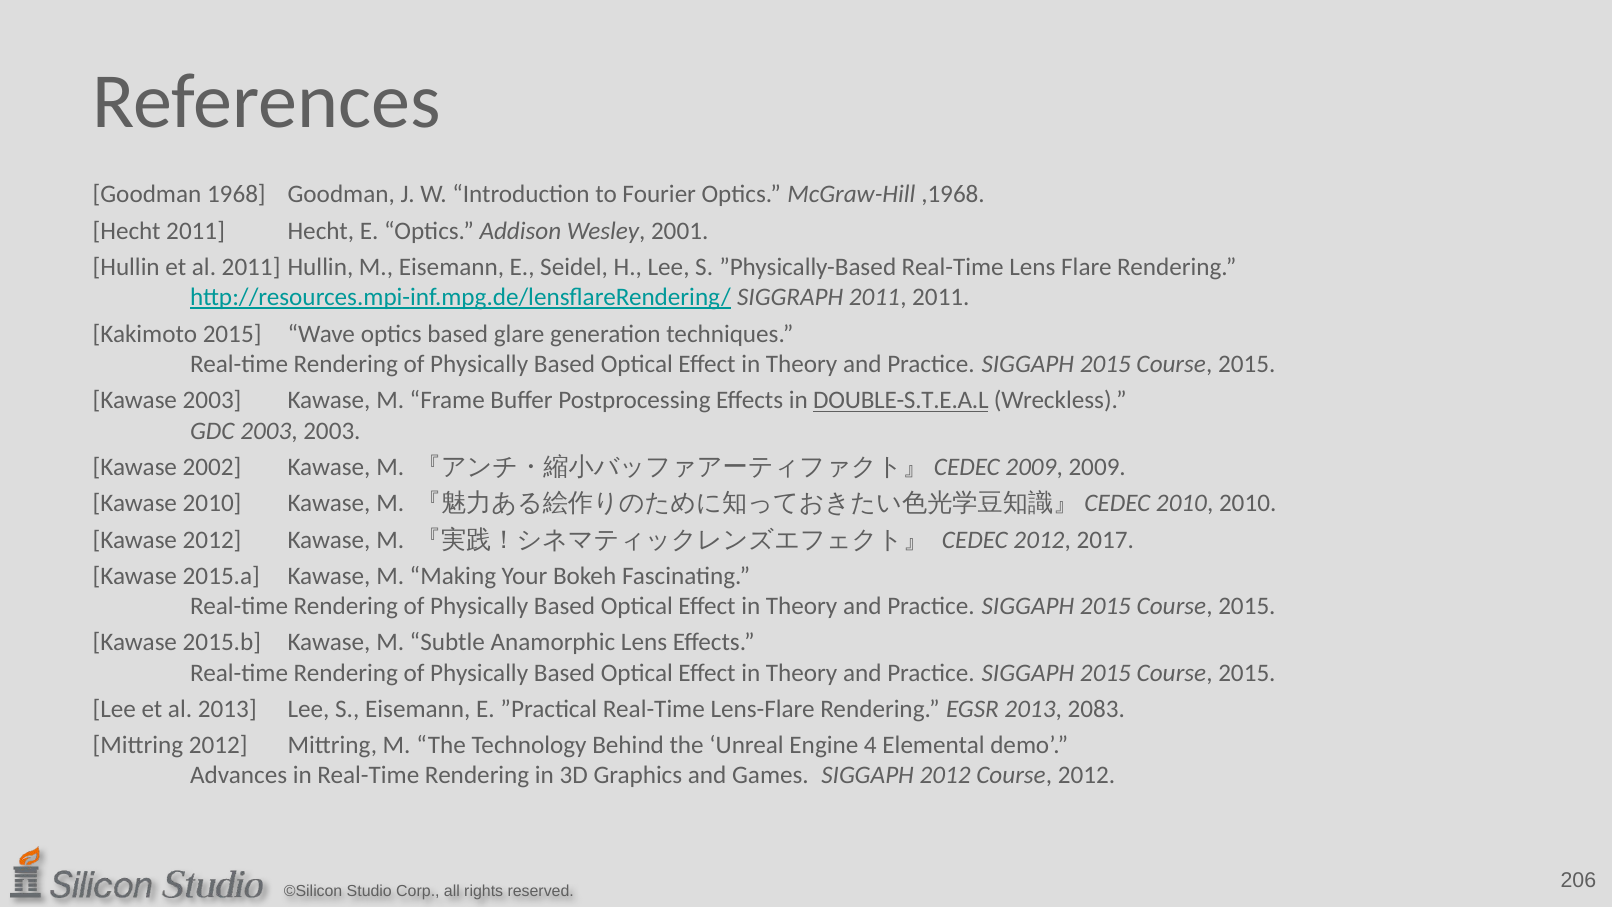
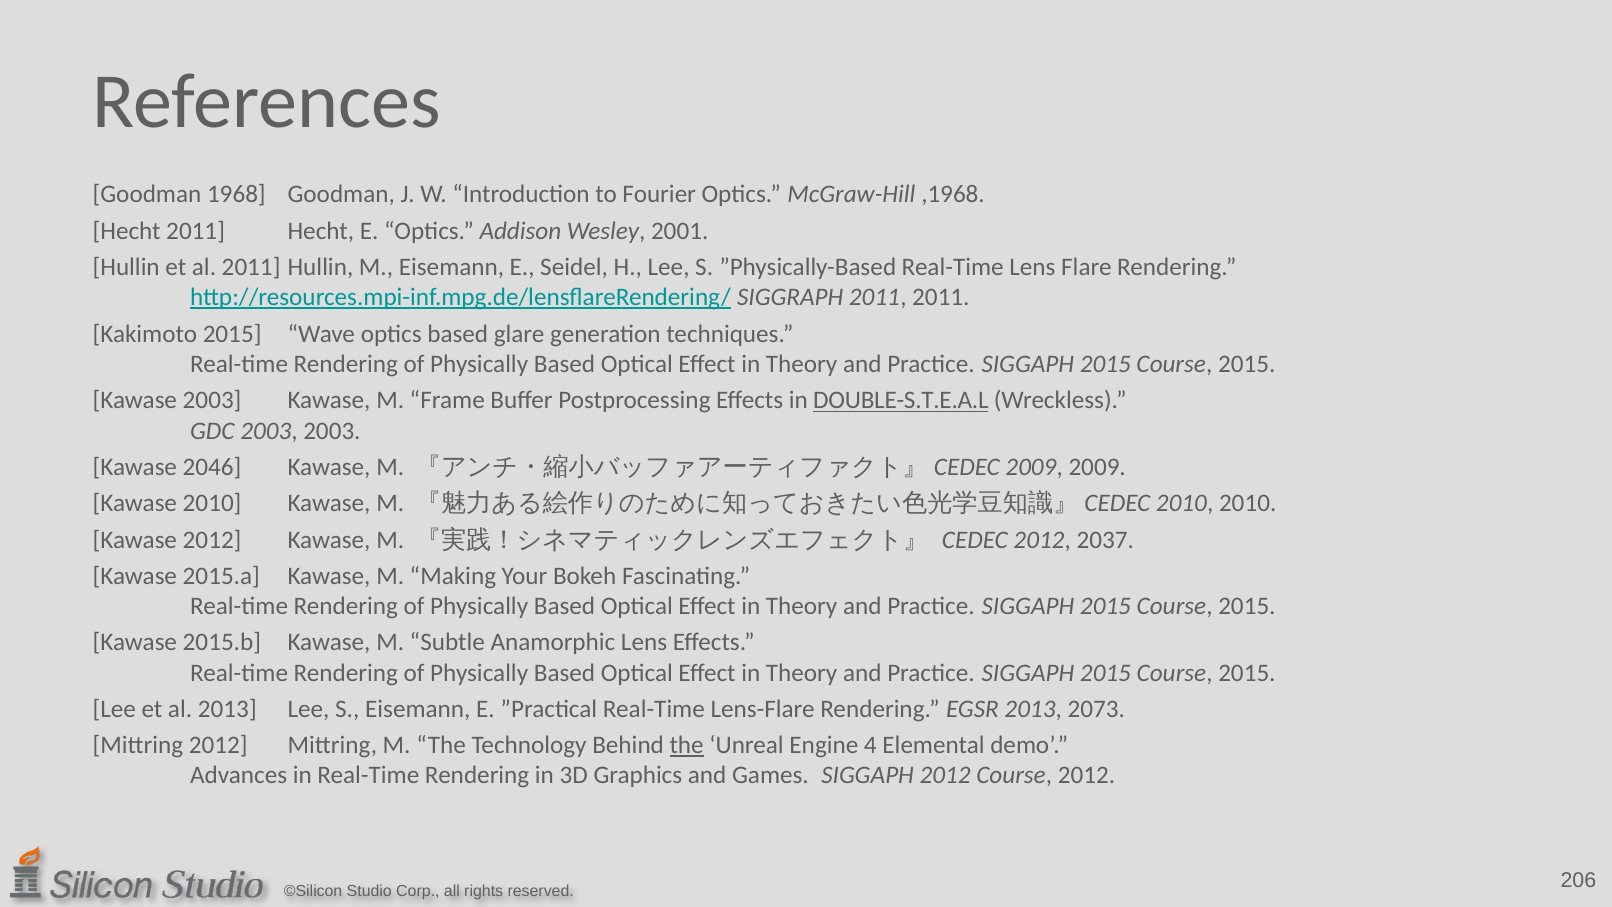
2002: 2002 -> 2046 (212, 467)
2017: 2017 -> 2037 (1105, 540)
2083: 2083 -> 2073 (1096, 709)
the underline: none -> present (687, 745)
